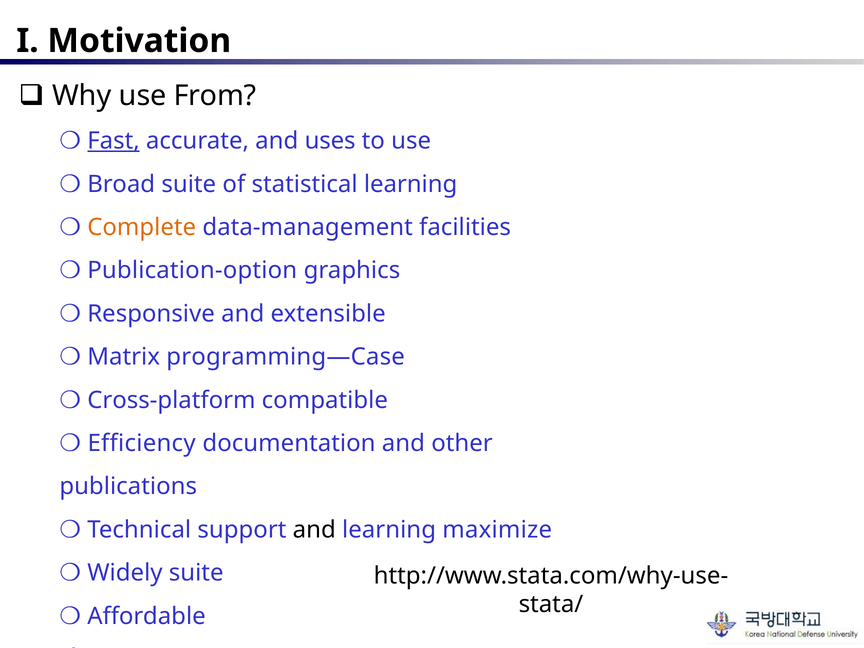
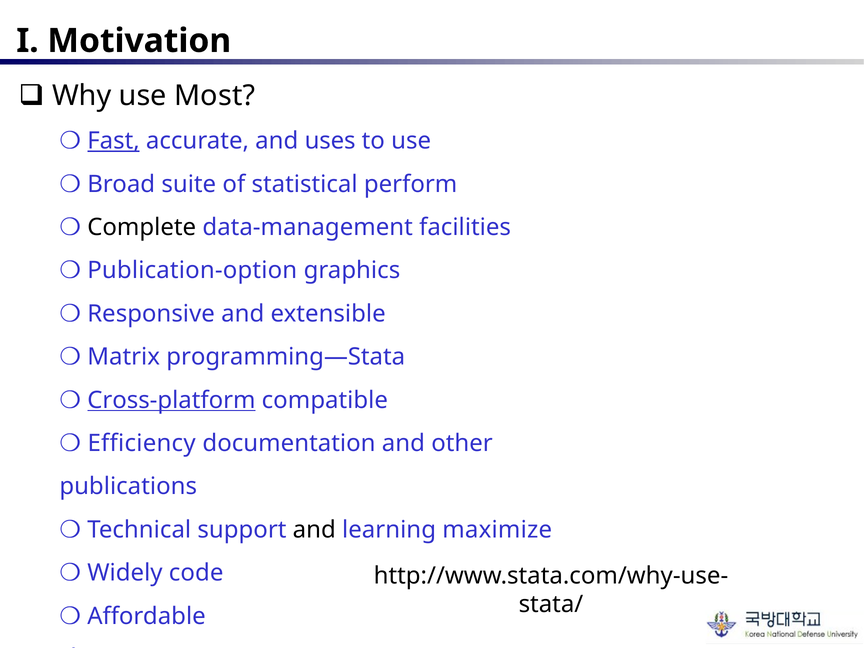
From: From -> Most (215, 96)
statistical learning: learning -> perform (411, 184)
Complete colour: orange -> black (142, 227)
programming—Case: programming—Case -> programming—Stata (286, 357)
Cross-platform underline: none -> present (171, 400)
Widely suite: suite -> code (196, 573)
